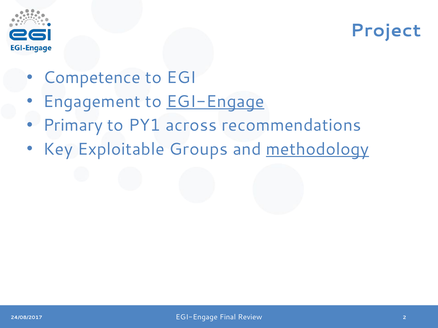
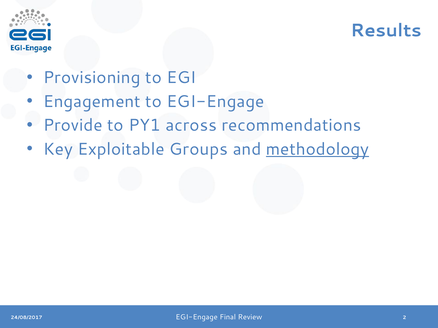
Project: Project -> Results (386, 31)
Competence: Competence -> Provisioning (92, 78)
EGI-Engage underline: present -> none (215, 102)
Primary: Primary -> Provide (73, 126)
